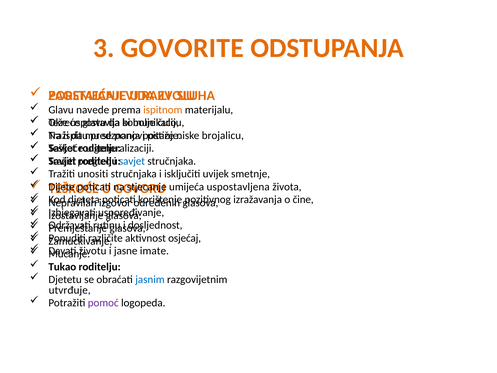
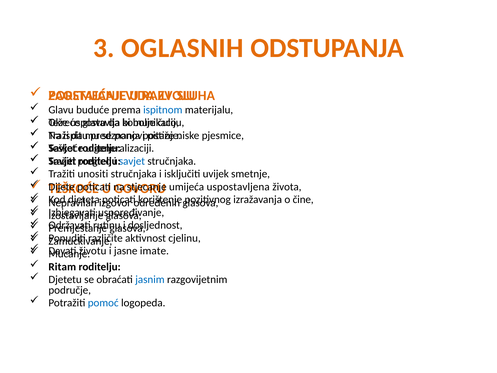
GOVORITE: GOVORITE -> OGLASNIH (182, 48)
navede: navede -> buduće (93, 110)
ispitnom colour: orange -> blue (163, 110)
brojalicu: brojalicu -> pjesmice (223, 135)
osjećaj: osjećaj -> cjelinu (185, 238)
Tukao: Tukao -> Ritam (62, 267)
utvrđuje: utvrđuje -> područje (70, 290)
pomoć colour: purple -> blue (103, 303)
